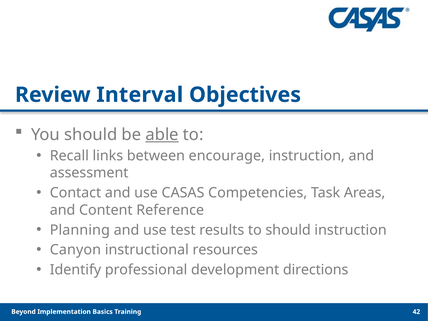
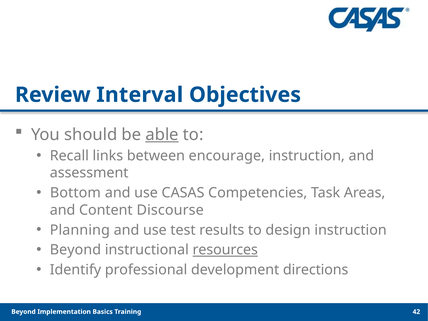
Contact: Contact -> Bottom (75, 193)
Reference: Reference -> Discourse (170, 210)
to should: should -> design (288, 230)
Canyon: Canyon -> Beyond (75, 250)
resources underline: none -> present (225, 250)
